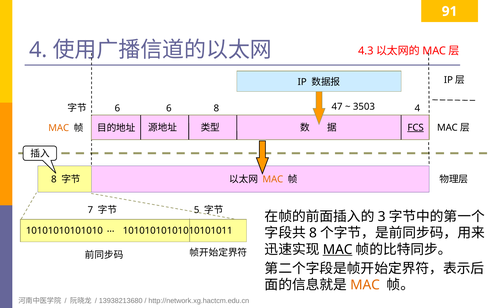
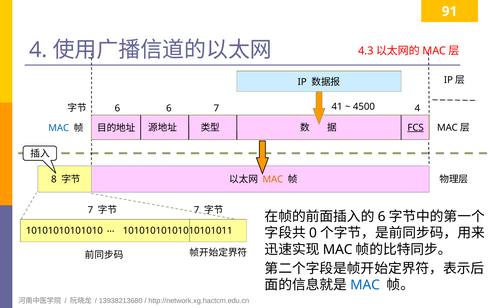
47: 47 -> 41 (337, 107)
3503: 3503 -> 4500 (364, 107)
6 8: 8 -> 7 (216, 108)
MAC colour: orange -> blue (59, 128)
5: 5 -> 7 (197, 210)
3: 3 -> 6 (382, 217)
8: 8 -> 0 (313, 233)
MAC underline: present -> none (338, 250)
MAC colour: orange -> blue (365, 285)
